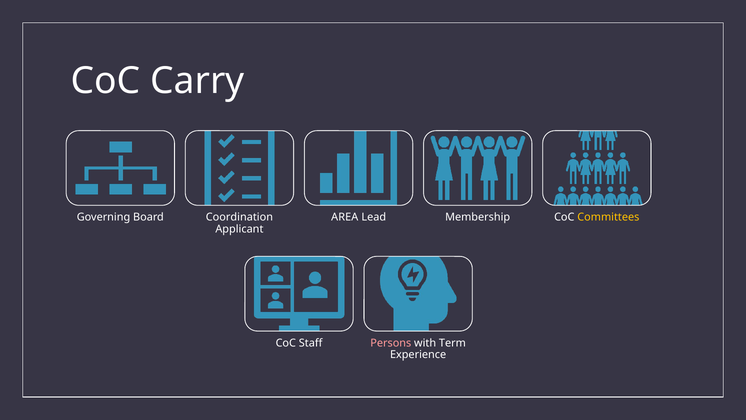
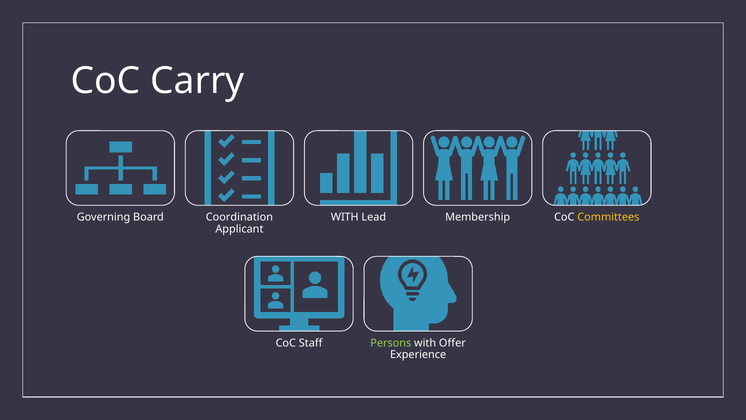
AREA: AREA -> WITH (345, 217)
Persons colour: pink -> light green (391, 343)
Term: Term -> Offer (452, 343)
